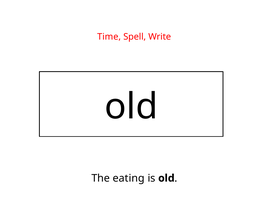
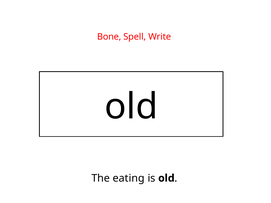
Time: Time -> Bone (109, 37)
